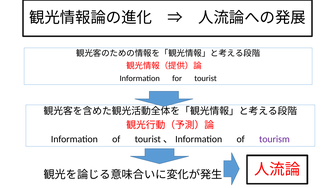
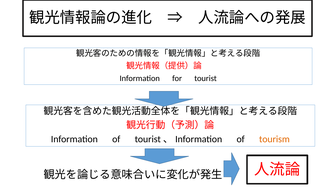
tourism colour: purple -> orange (274, 140)
